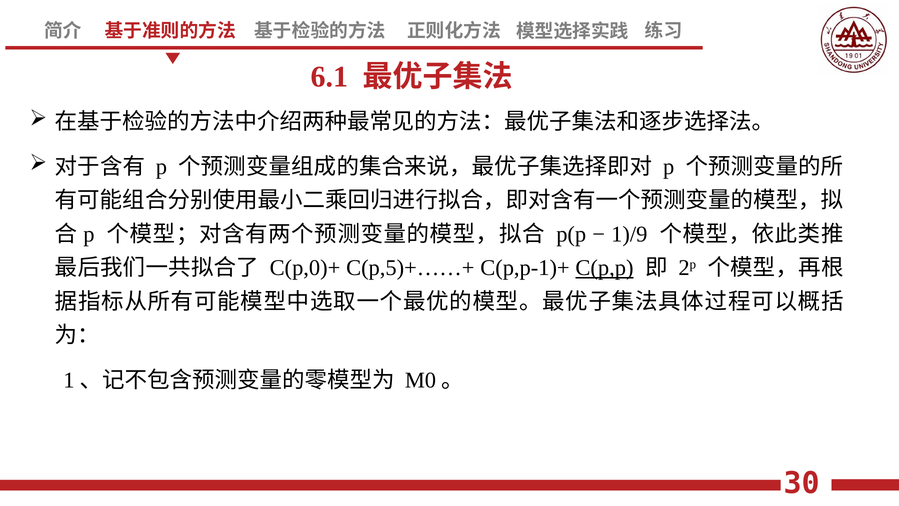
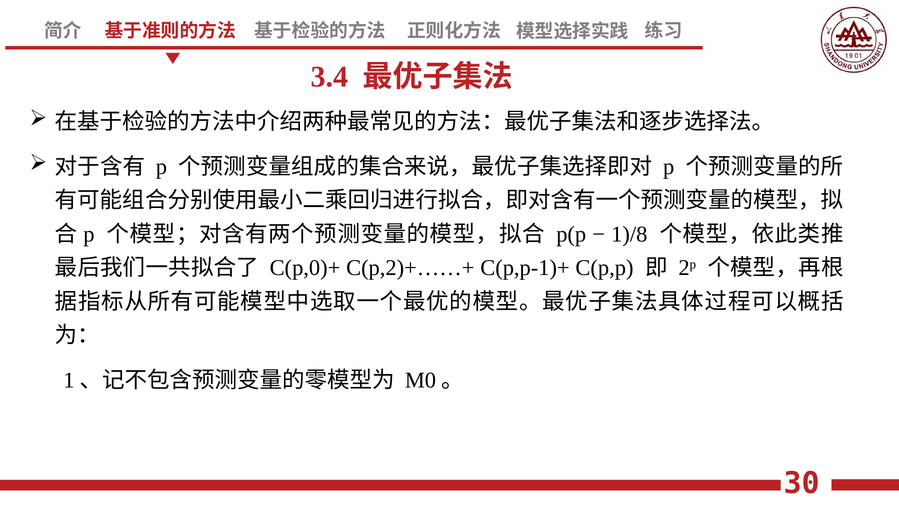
6.1: 6.1 -> 3.4 (330, 77)
1)/9: 1)/9 -> 1)/8 (629, 234)
C(p,5)+……+: C(p,5)+……+ -> C(p,2)+……+ (410, 268)
C(p,p underline: present -> none (605, 268)
